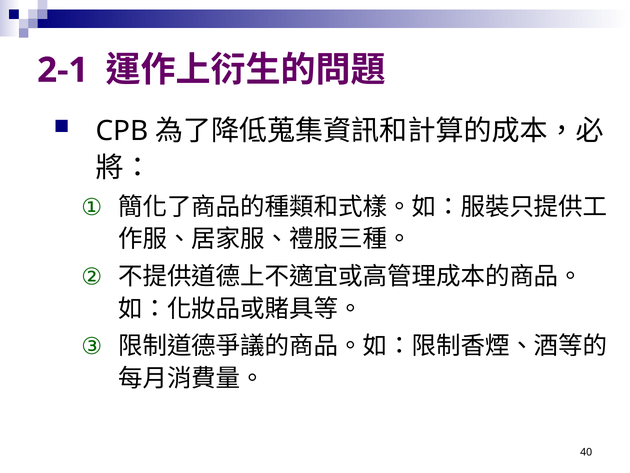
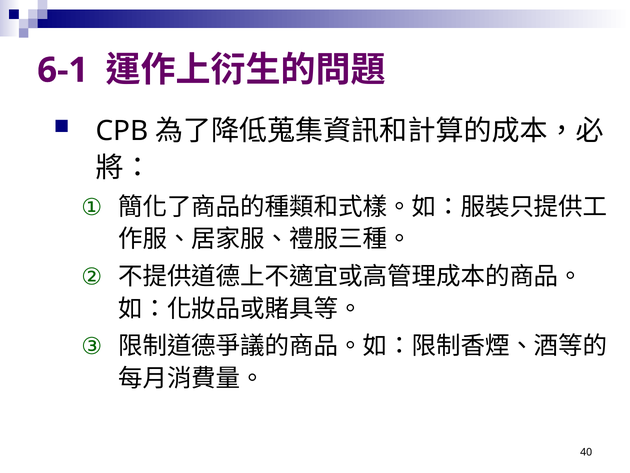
2-1: 2-1 -> 6-1 (63, 70)
